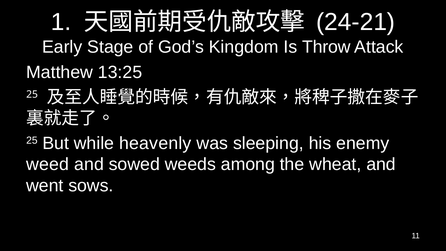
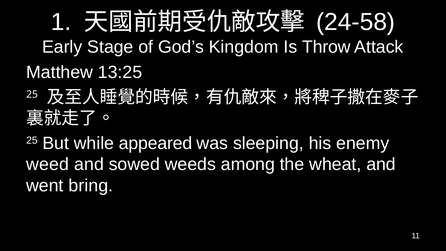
24-21: 24-21 -> 24-58 (356, 22)
heavenly: heavenly -> appeared (155, 143)
sows: sows -> bring (91, 186)
